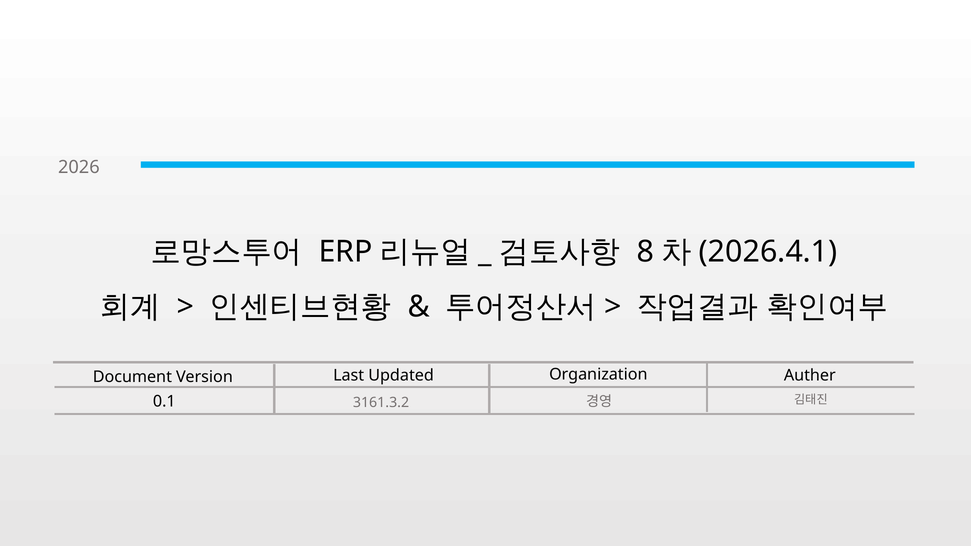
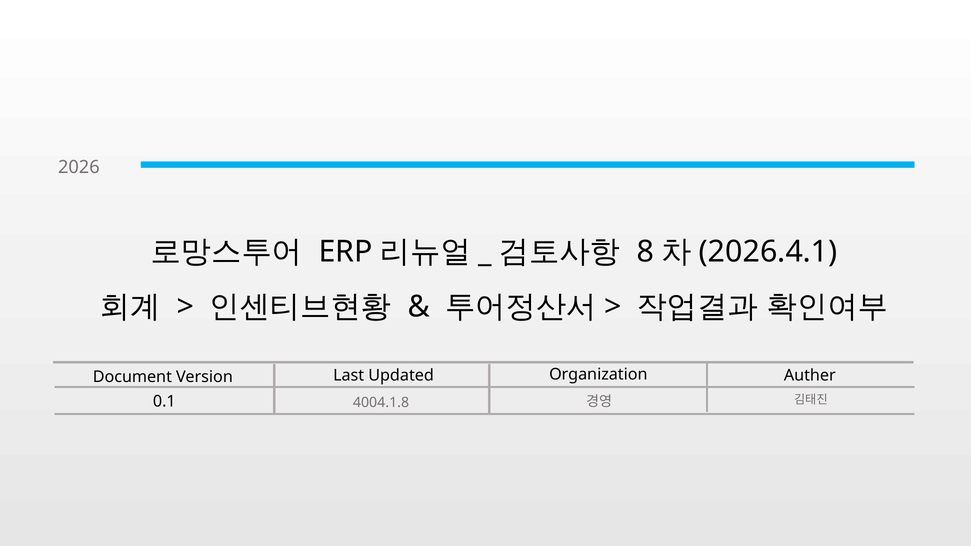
3161.3.2: 3161.3.2 -> 4004.1.8 (381, 403)
